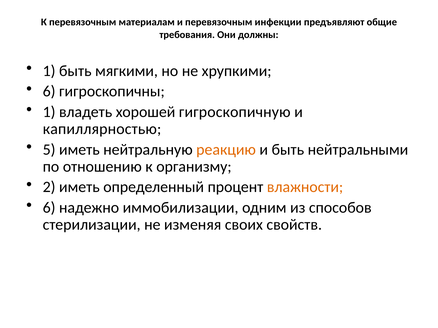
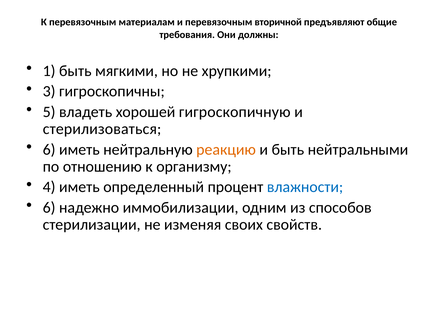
инфекции: инфекции -> вторичной (278, 22)
6: 6 -> 3 (49, 92)
1: 1 -> 5 (49, 112)
капиллярностью: капиллярностью -> стерилизоваться (102, 129)
5: 5 -> 6 (49, 150)
2: 2 -> 4 (49, 187)
влажности colour: orange -> blue (305, 187)
